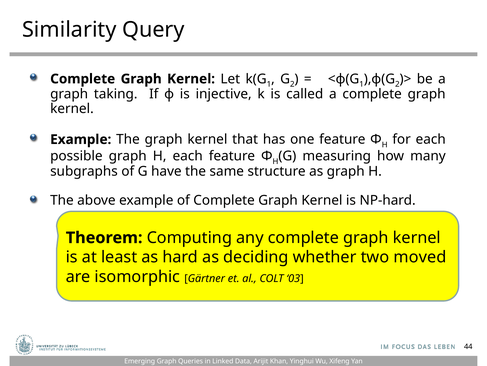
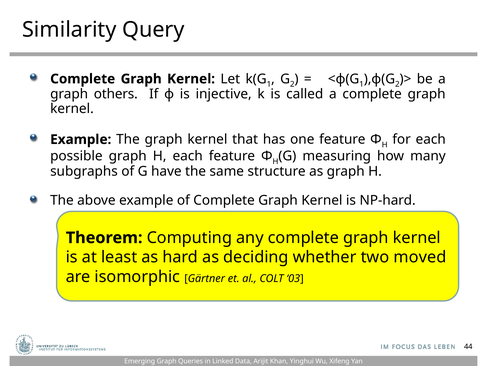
taking: taking -> others (116, 94)
